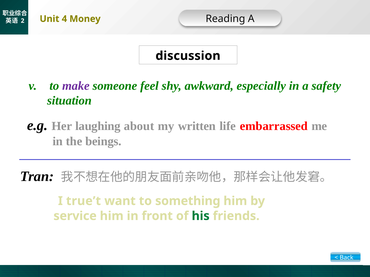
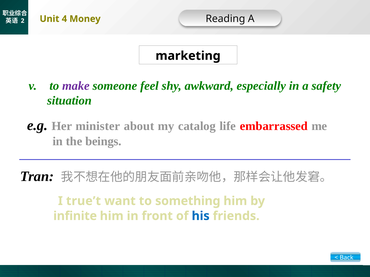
discussion: discussion -> marketing (188, 56)
laughing: laughing -> minister (98, 126)
written: written -> catalog (197, 126)
service: service -> infinite (75, 216)
his colour: green -> blue (201, 216)
